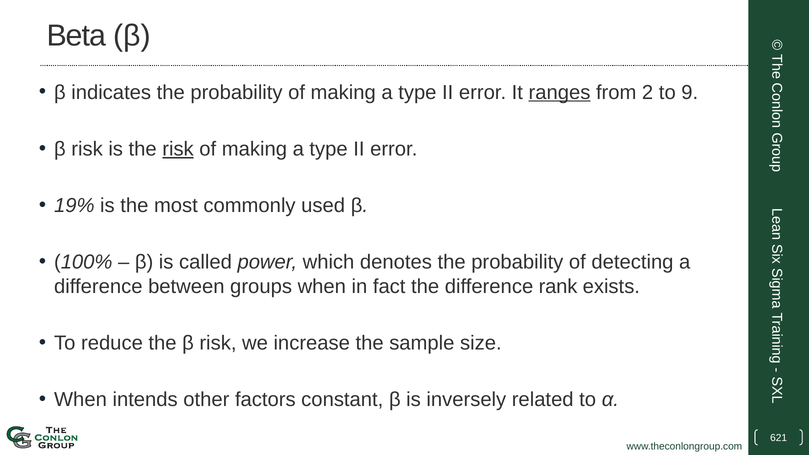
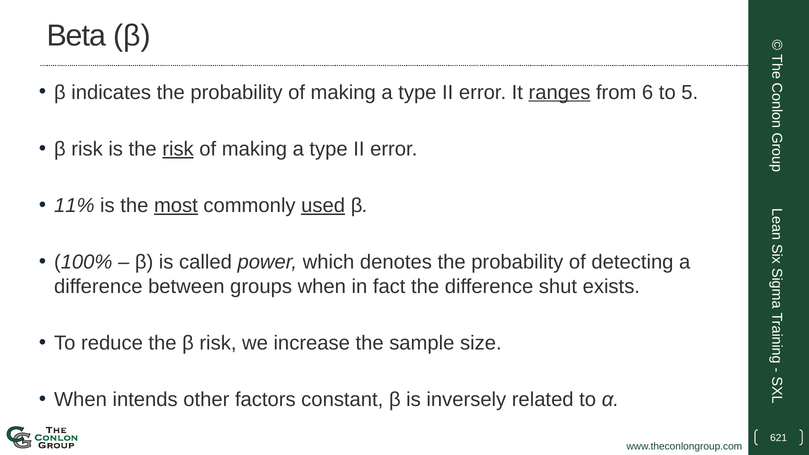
2: 2 -> 6 (648, 92)
9: 9 -> 5 (690, 92)
19%: 19% -> 11% (74, 206)
most underline: none -> present (176, 206)
used underline: none -> present (323, 206)
rank: rank -> shut (558, 287)
